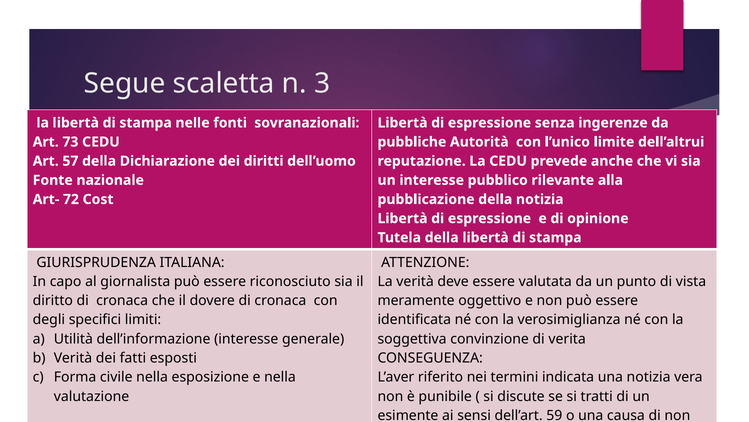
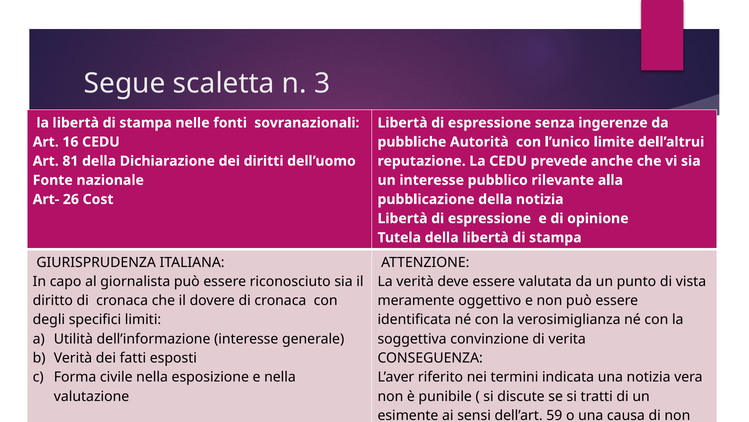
73: 73 -> 16 (70, 142)
57: 57 -> 81 (70, 161)
72: 72 -> 26 (71, 199)
